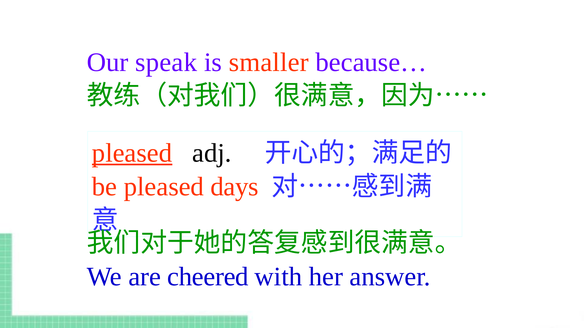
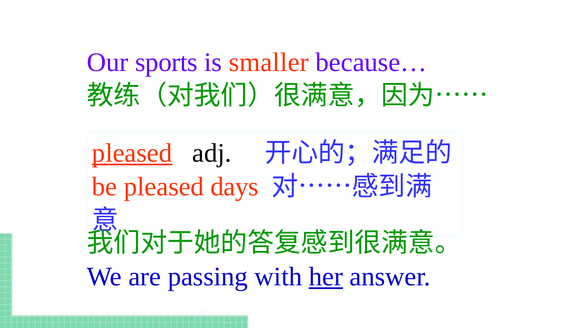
speak: speak -> sports (166, 62)
cheered: cheered -> passing (208, 277)
her underline: none -> present (326, 277)
